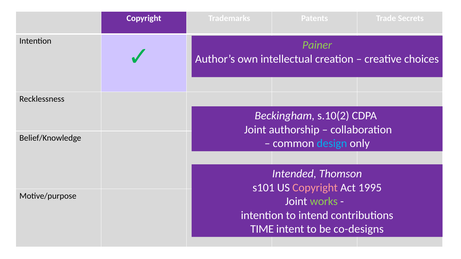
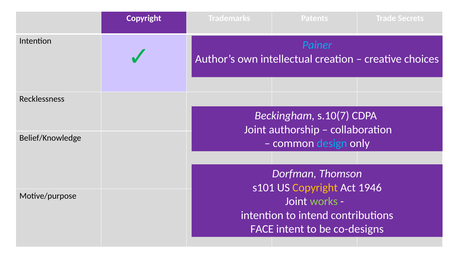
Painer colour: light green -> light blue (317, 45)
s.10(2: s.10(2 -> s.10(7 (333, 116)
Intended: Intended -> Dorfman (294, 174)
Copyright colour: pink -> yellow (315, 188)
1995: 1995 -> 1946 (370, 188)
TIME: TIME -> FACE (262, 229)
